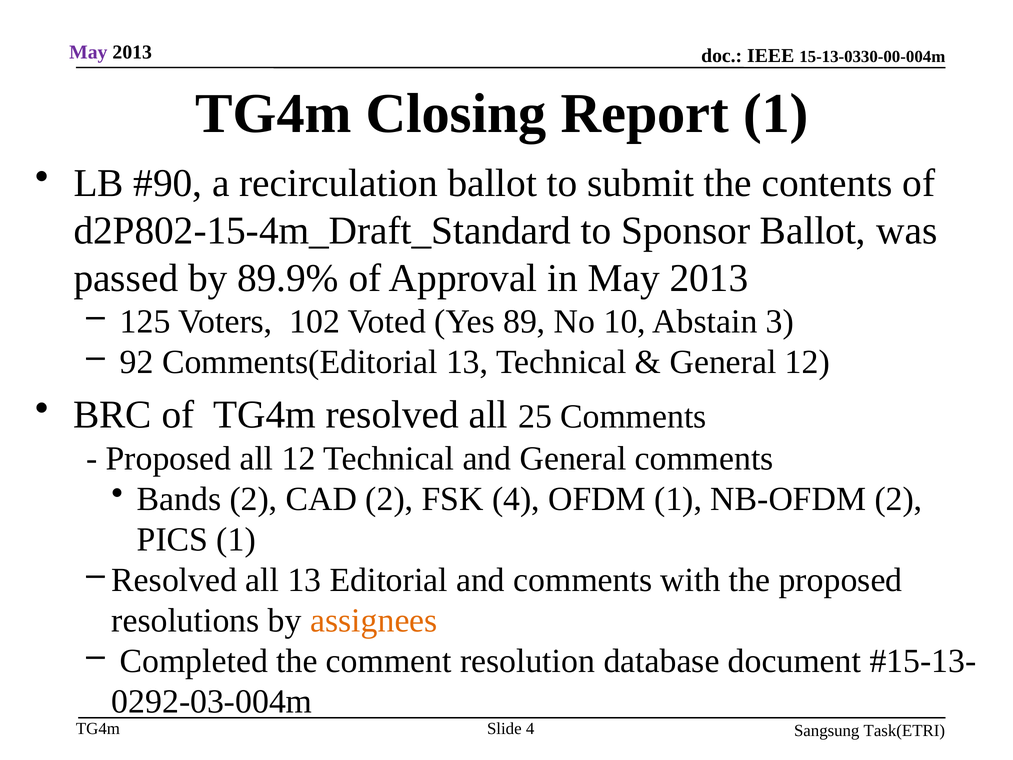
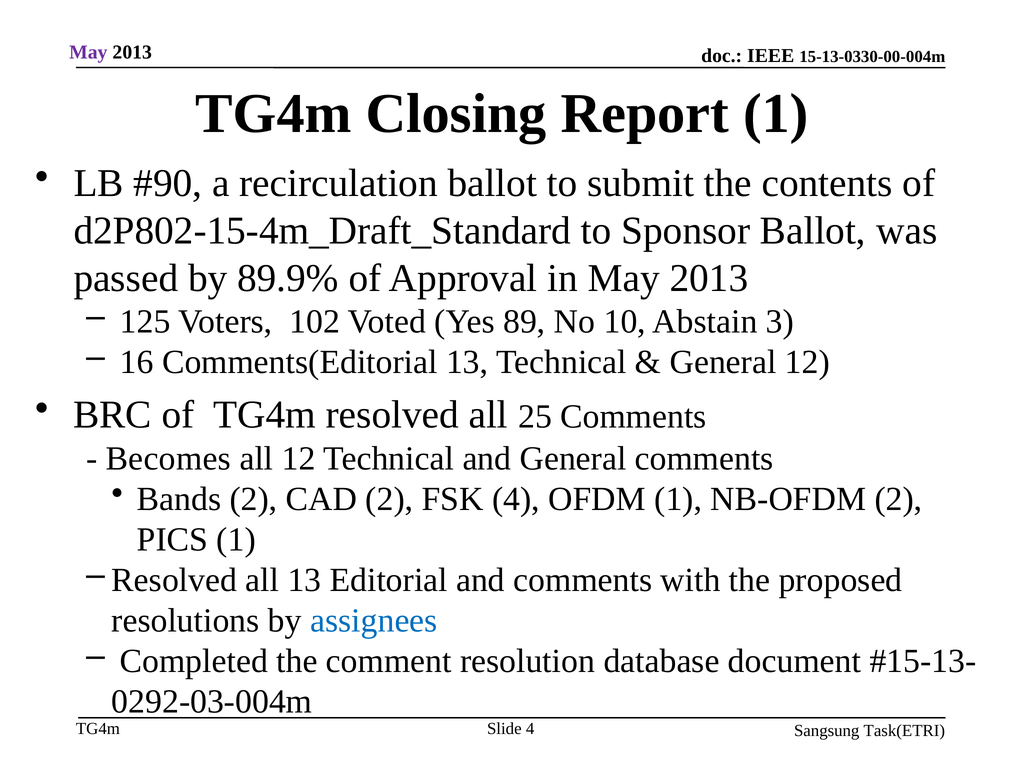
92: 92 -> 16 (137, 362)
Proposed: Proposed -> Becomes (168, 458)
assignees colour: orange -> blue (374, 620)
